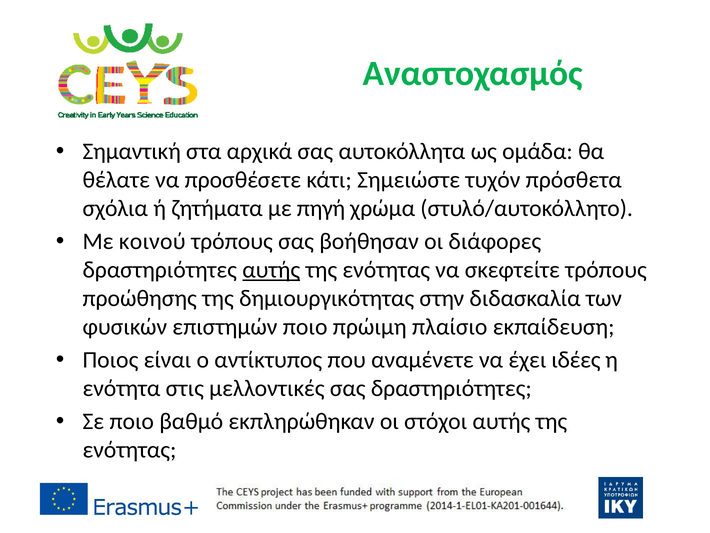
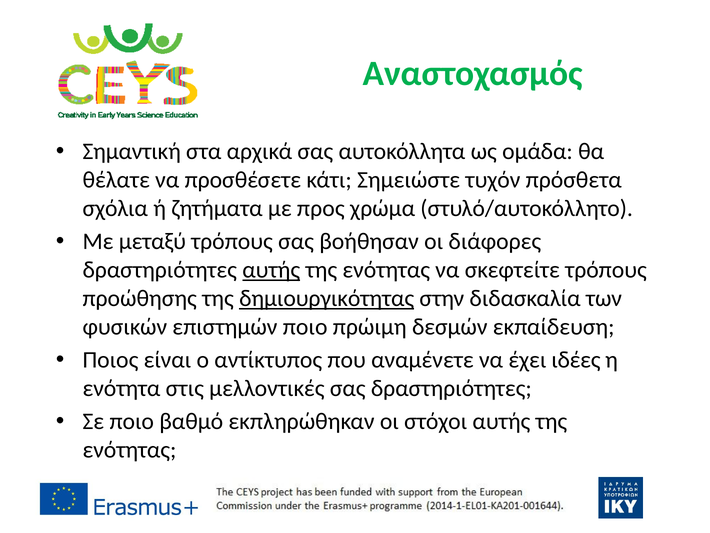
πηγή: πηγή -> προς (321, 208)
κοινού: κοινού -> μεταξύ (152, 241)
δημιουργικότητας underline: none -> present (327, 298)
πλαίσιο: πλαίσιο -> δεσμών (450, 327)
